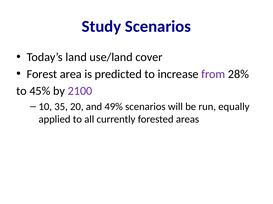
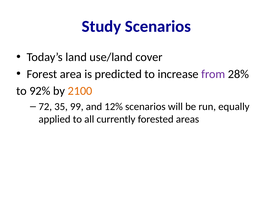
45%: 45% -> 92% (40, 91)
2100 colour: purple -> orange (80, 91)
10: 10 -> 72 (45, 107)
20: 20 -> 99 (77, 107)
49%: 49% -> 12% (114, 107)
